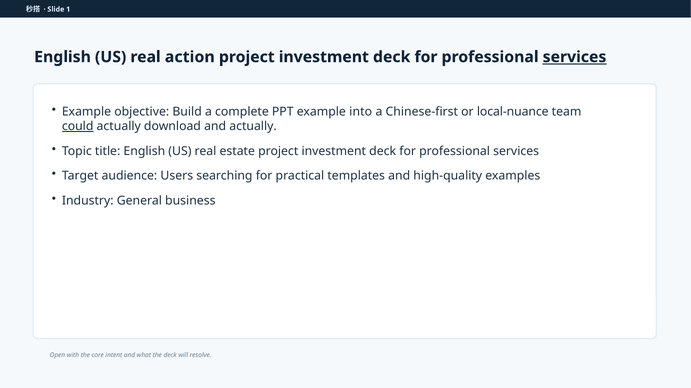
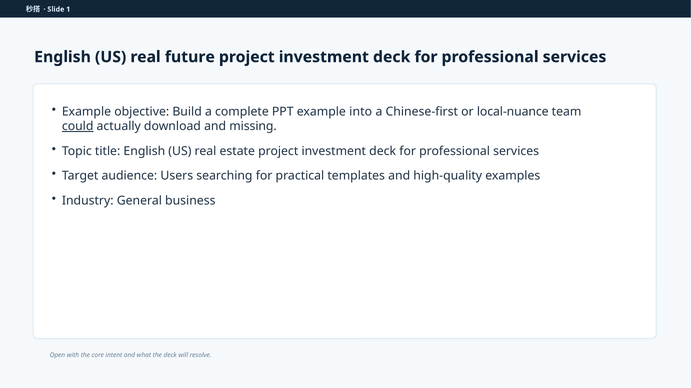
action: action -> future (190, 57)
services underline: present -> none (575, 57)
and actually: actually -> missing (253, 127)
